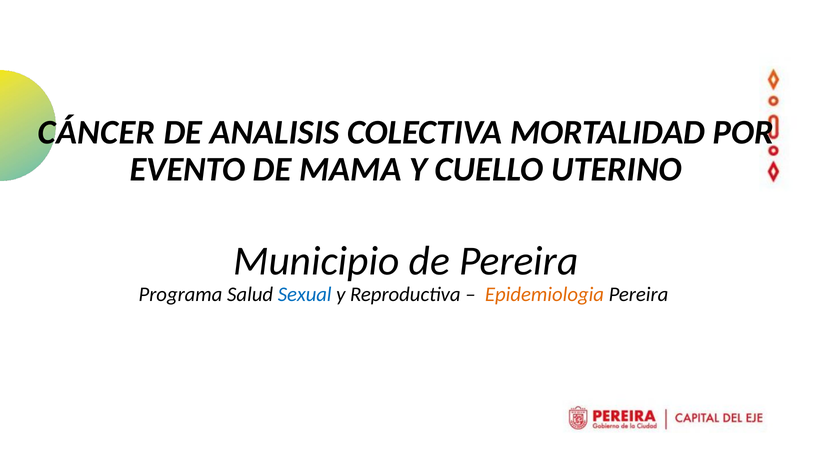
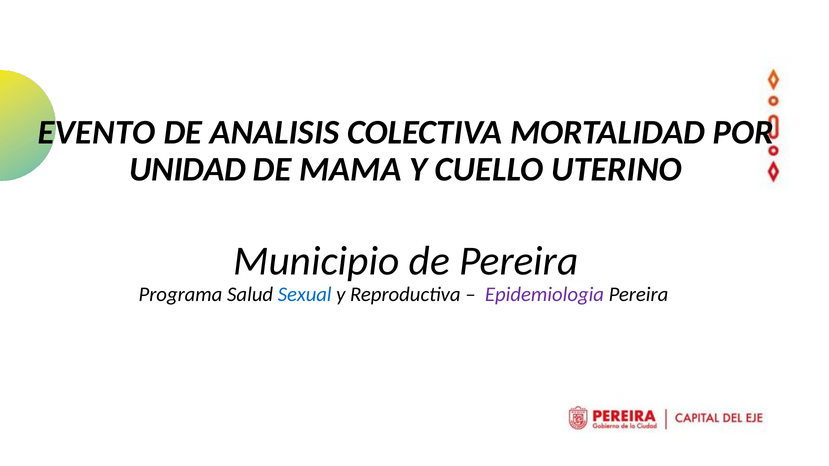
CÁNCER: CÁNCER -> EVENTO (97, 132)
EVENTO: EVENTO -> UNIDAD (188, 170)
Epidemiologia colour: orange -> purple (544, 295)
